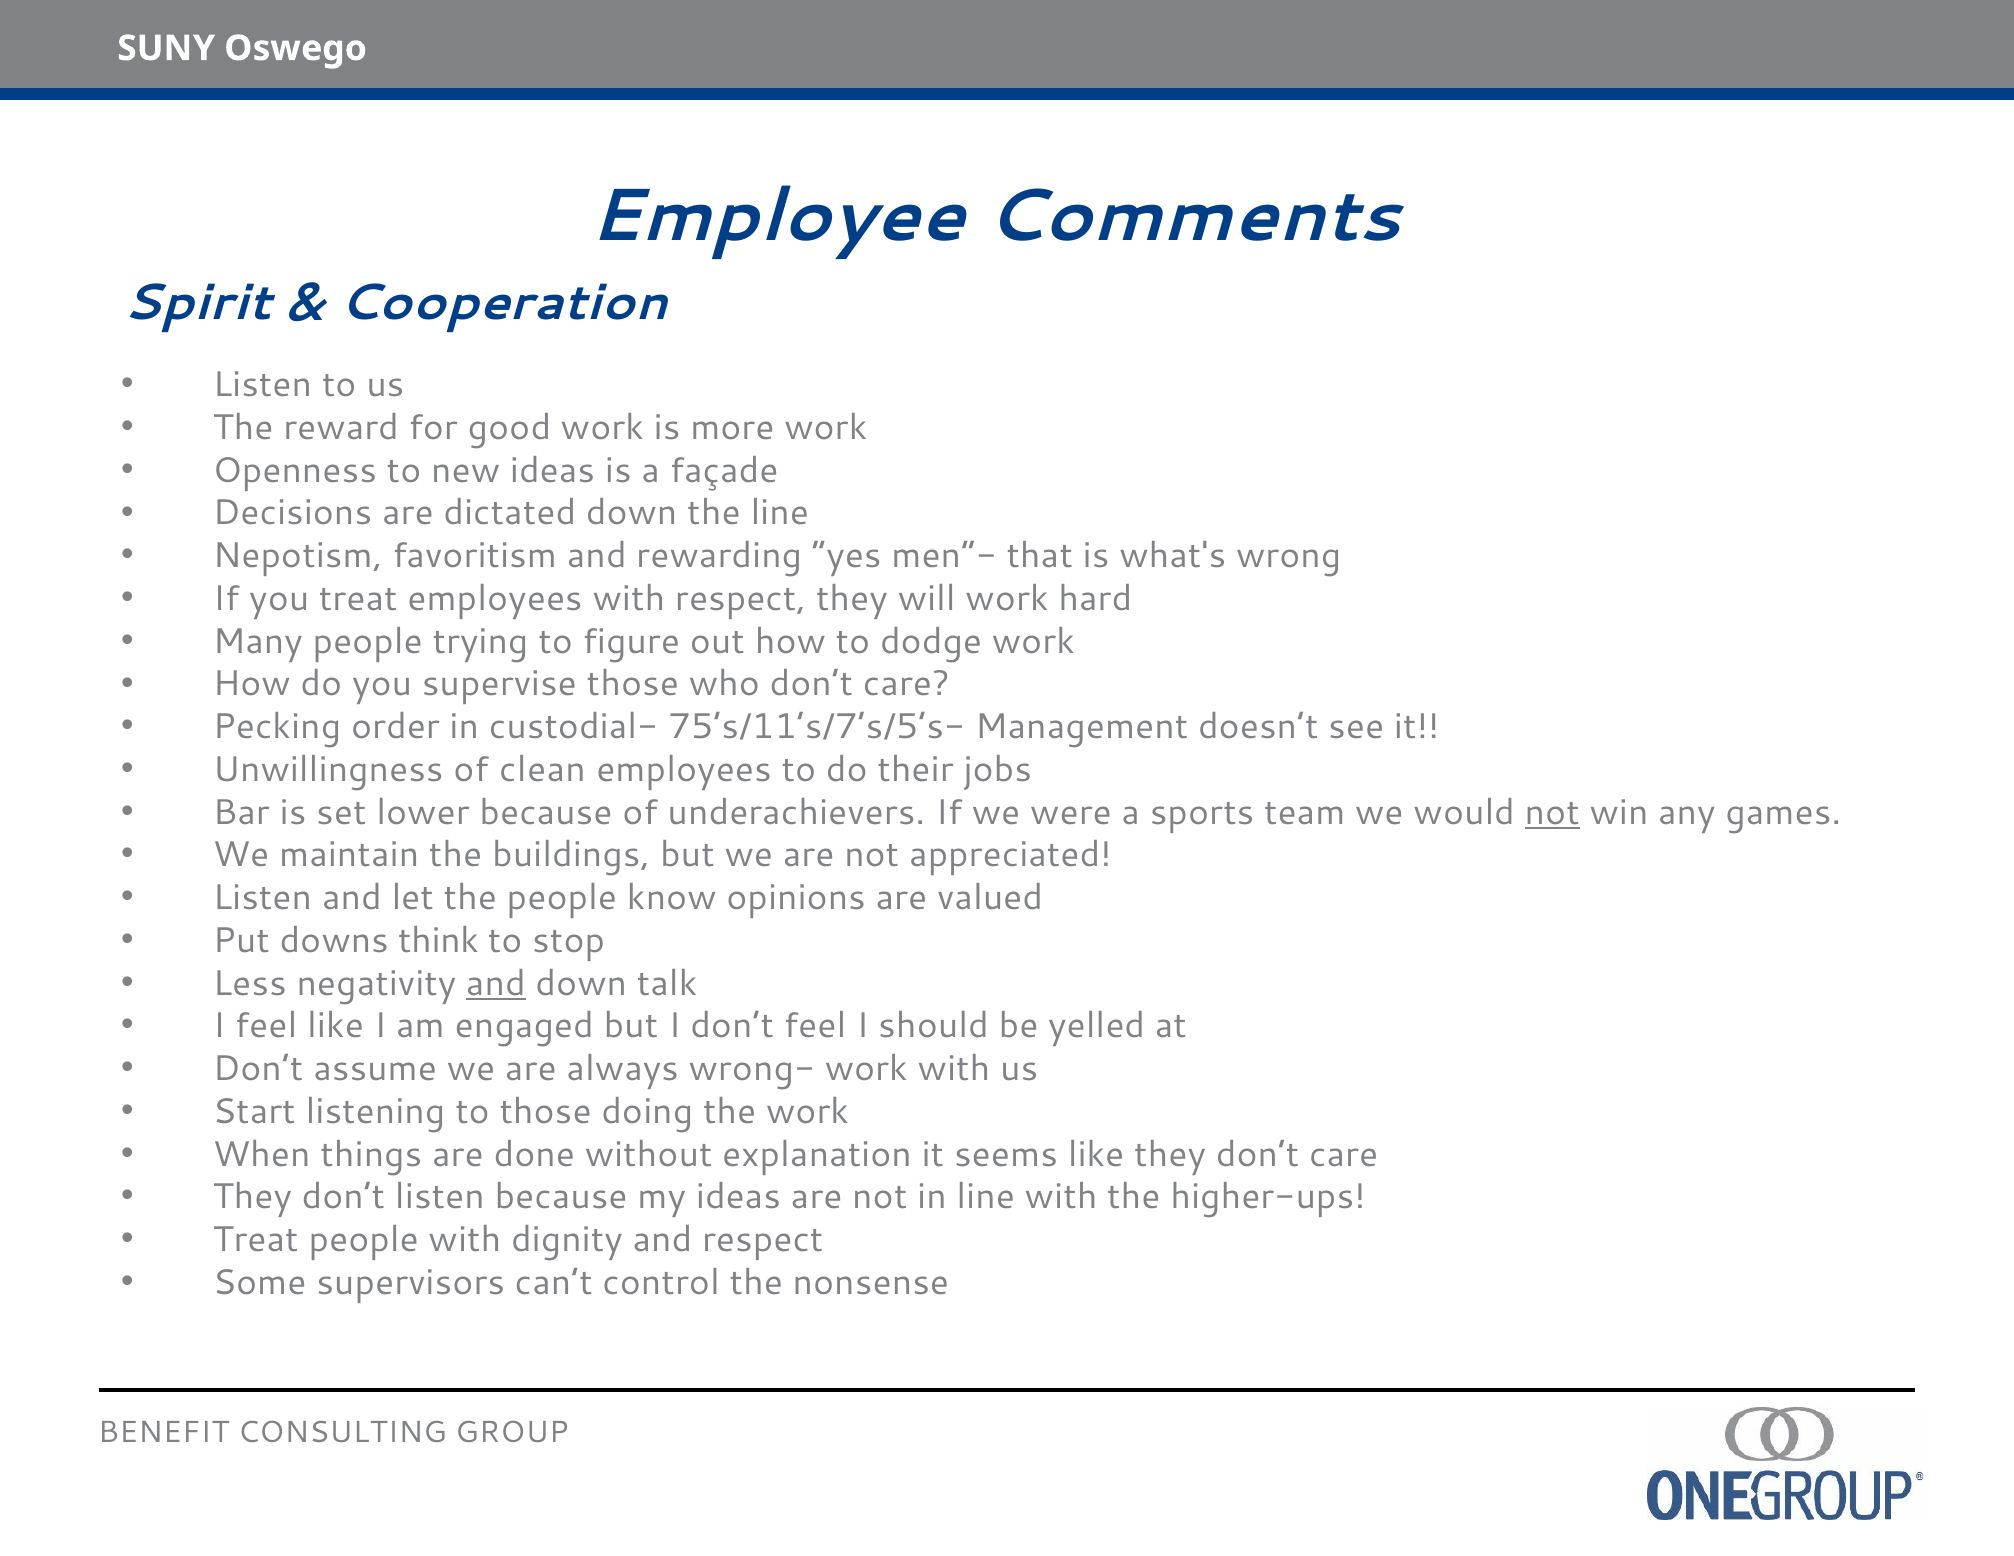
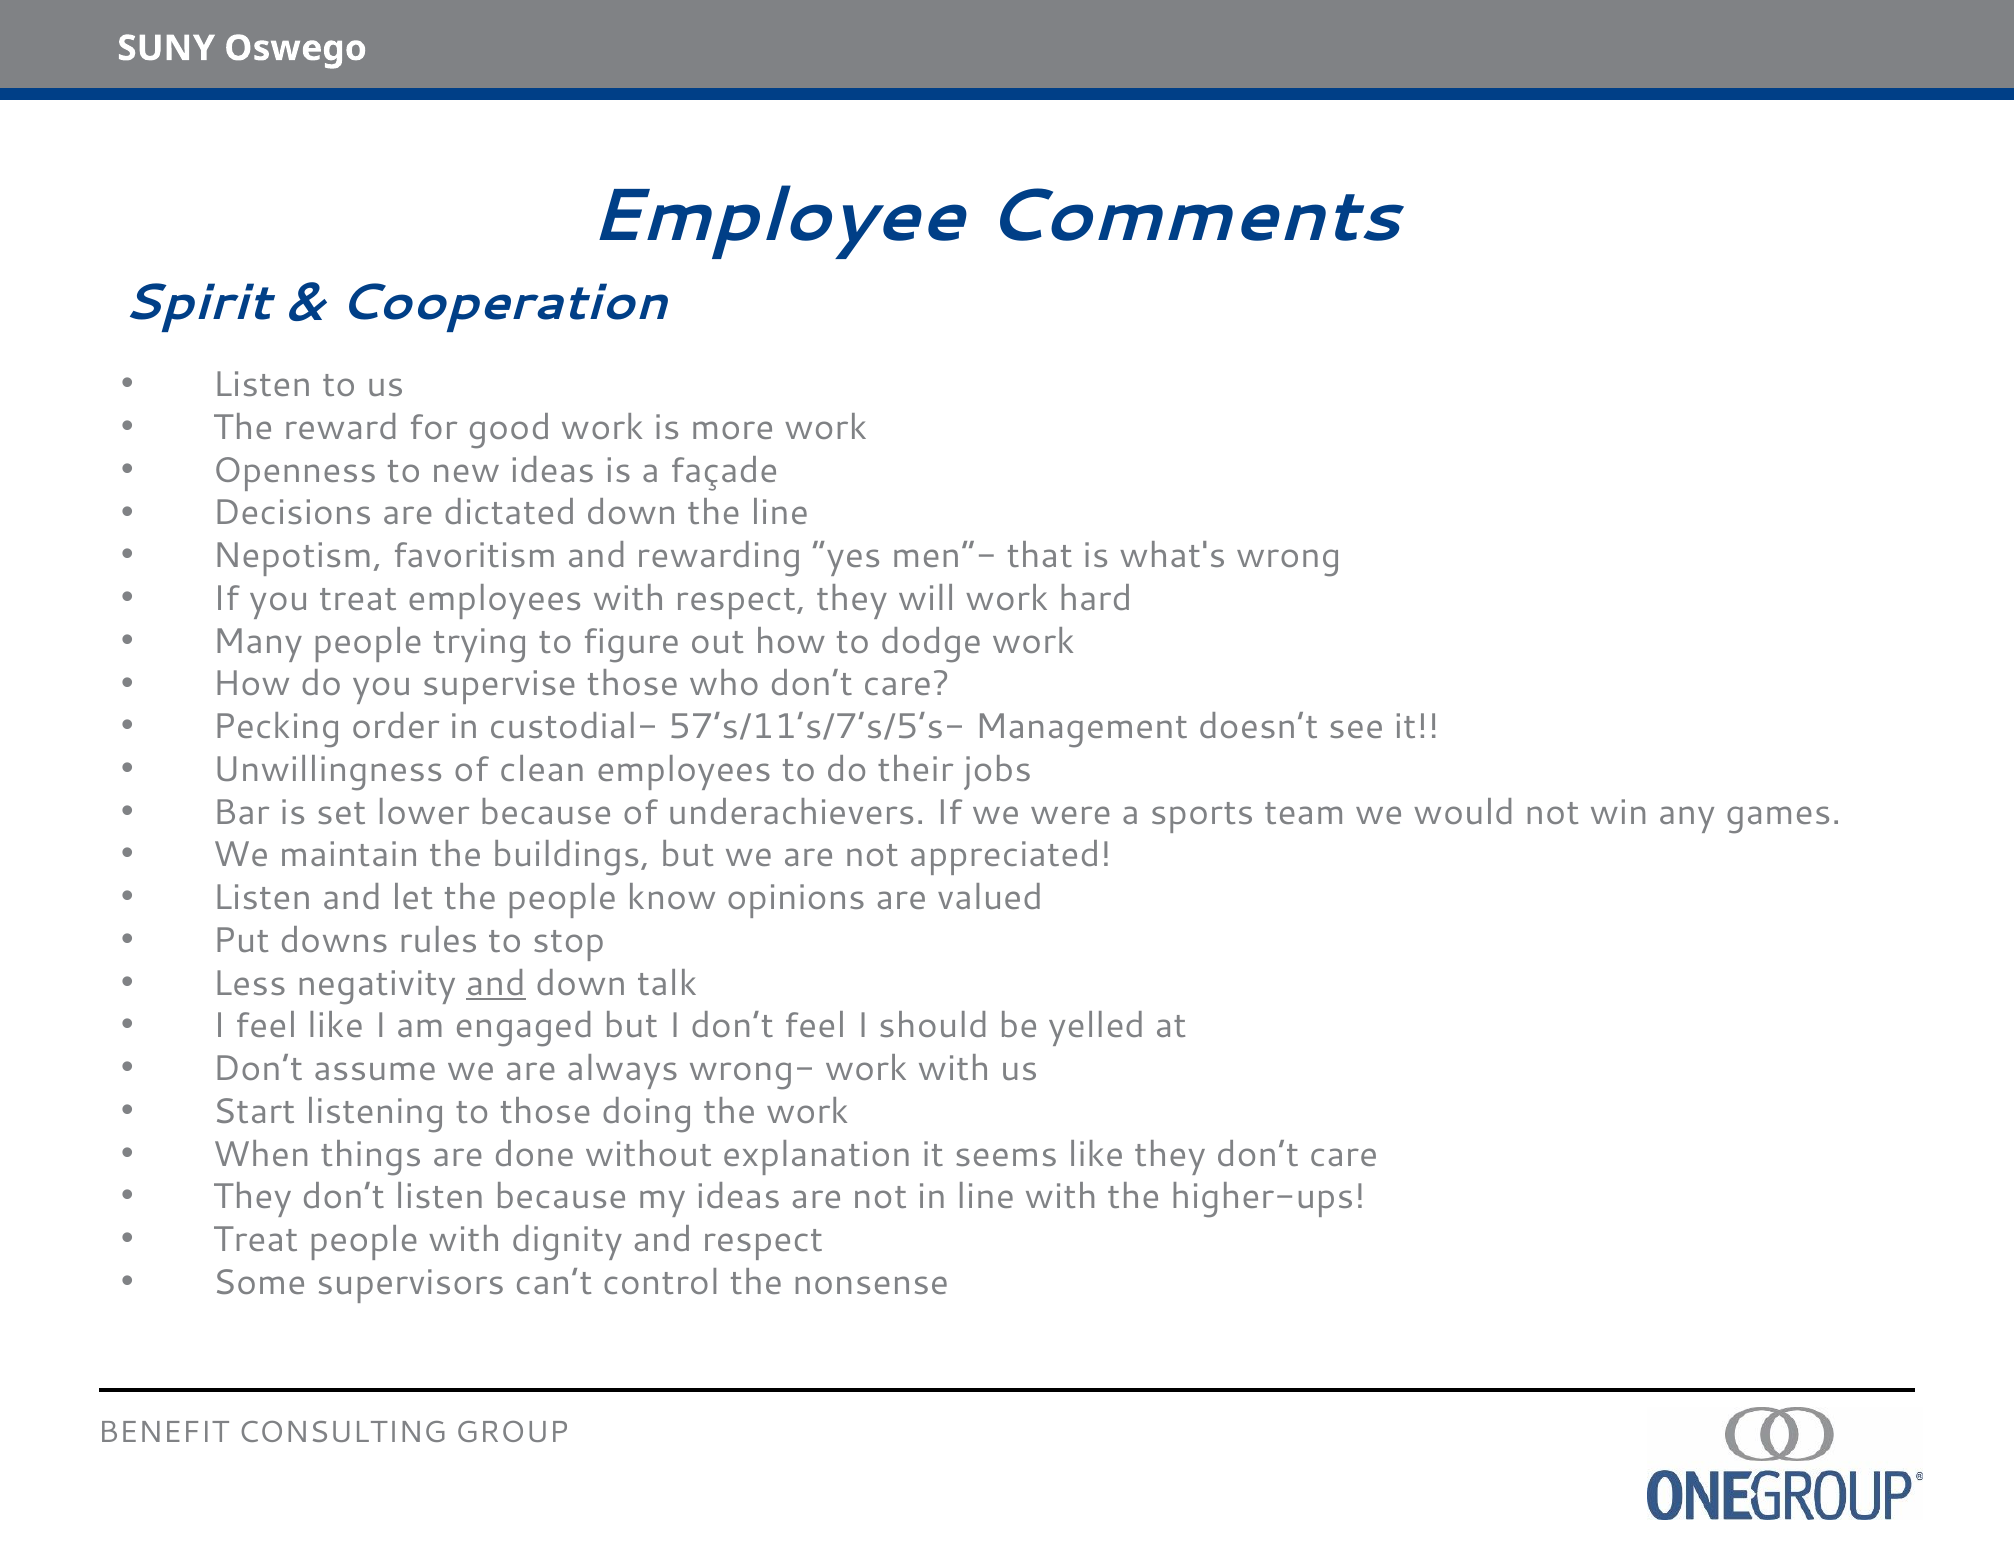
75’s/11’s/7’s/5’s-: 75’s/11’s/7’s/5’s- -> 57’s/11’s/7’s/5’s- (817, 727)
not underline: present -> none (1552, 813)
think: think -> rules (439, 941)
